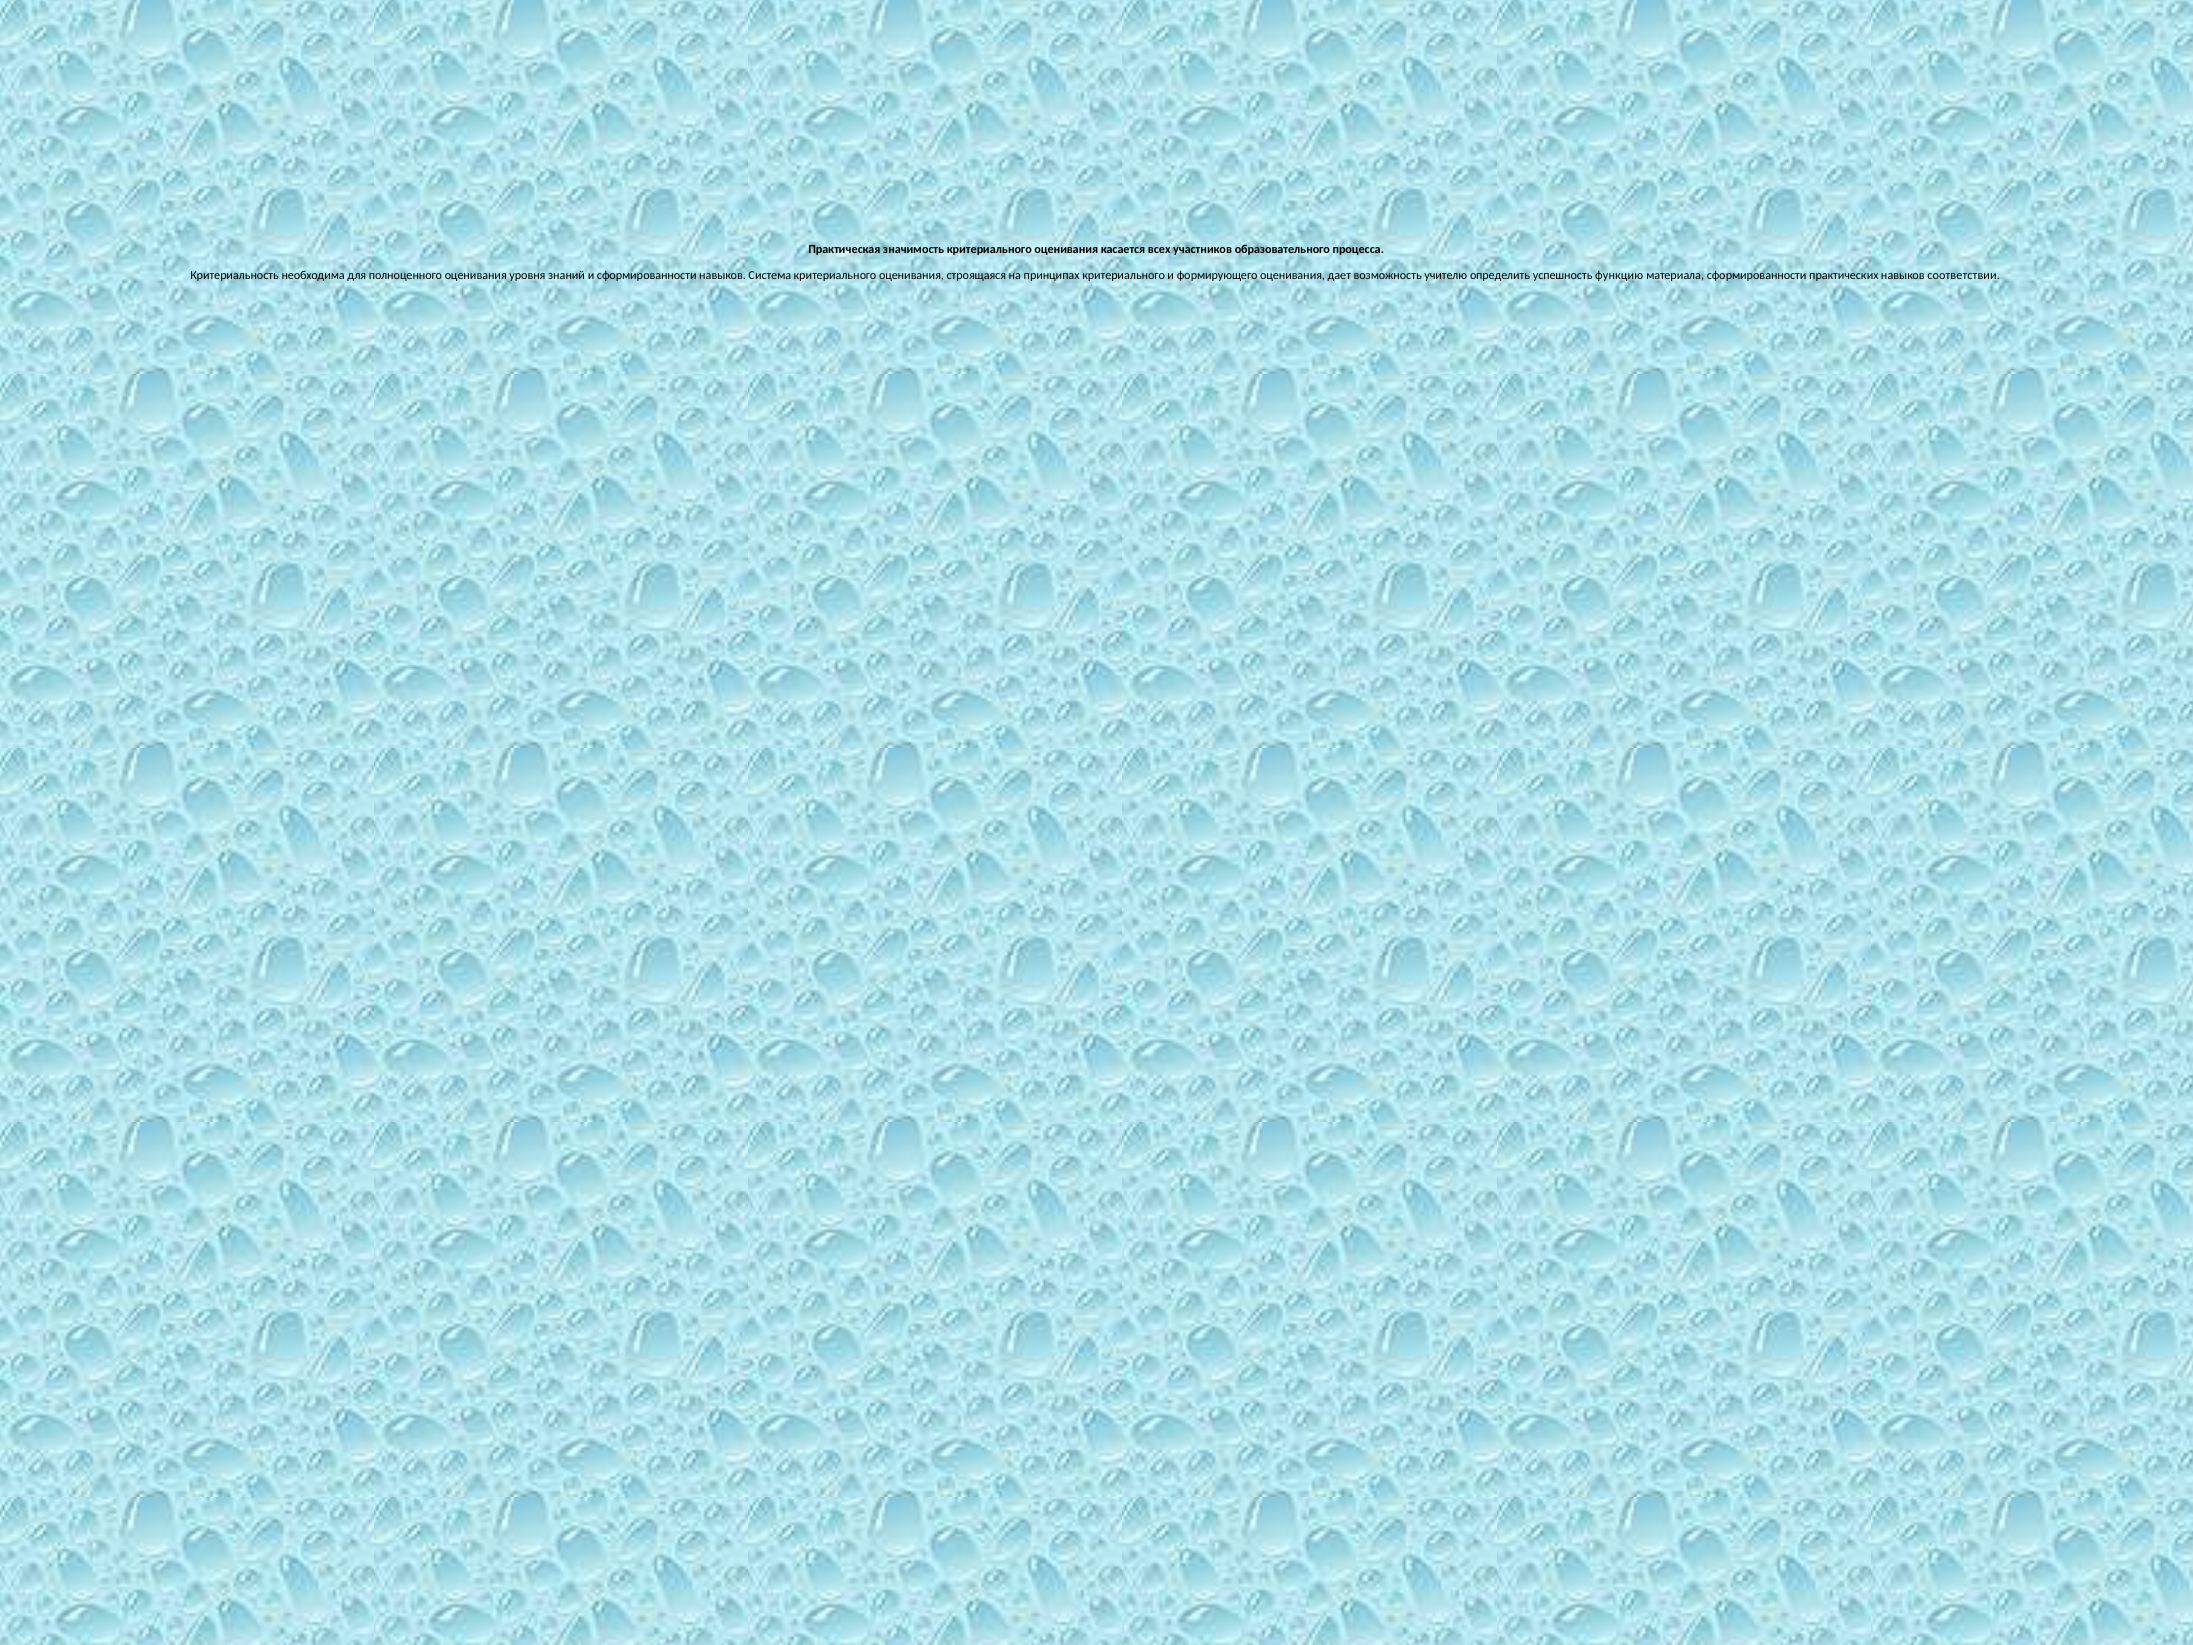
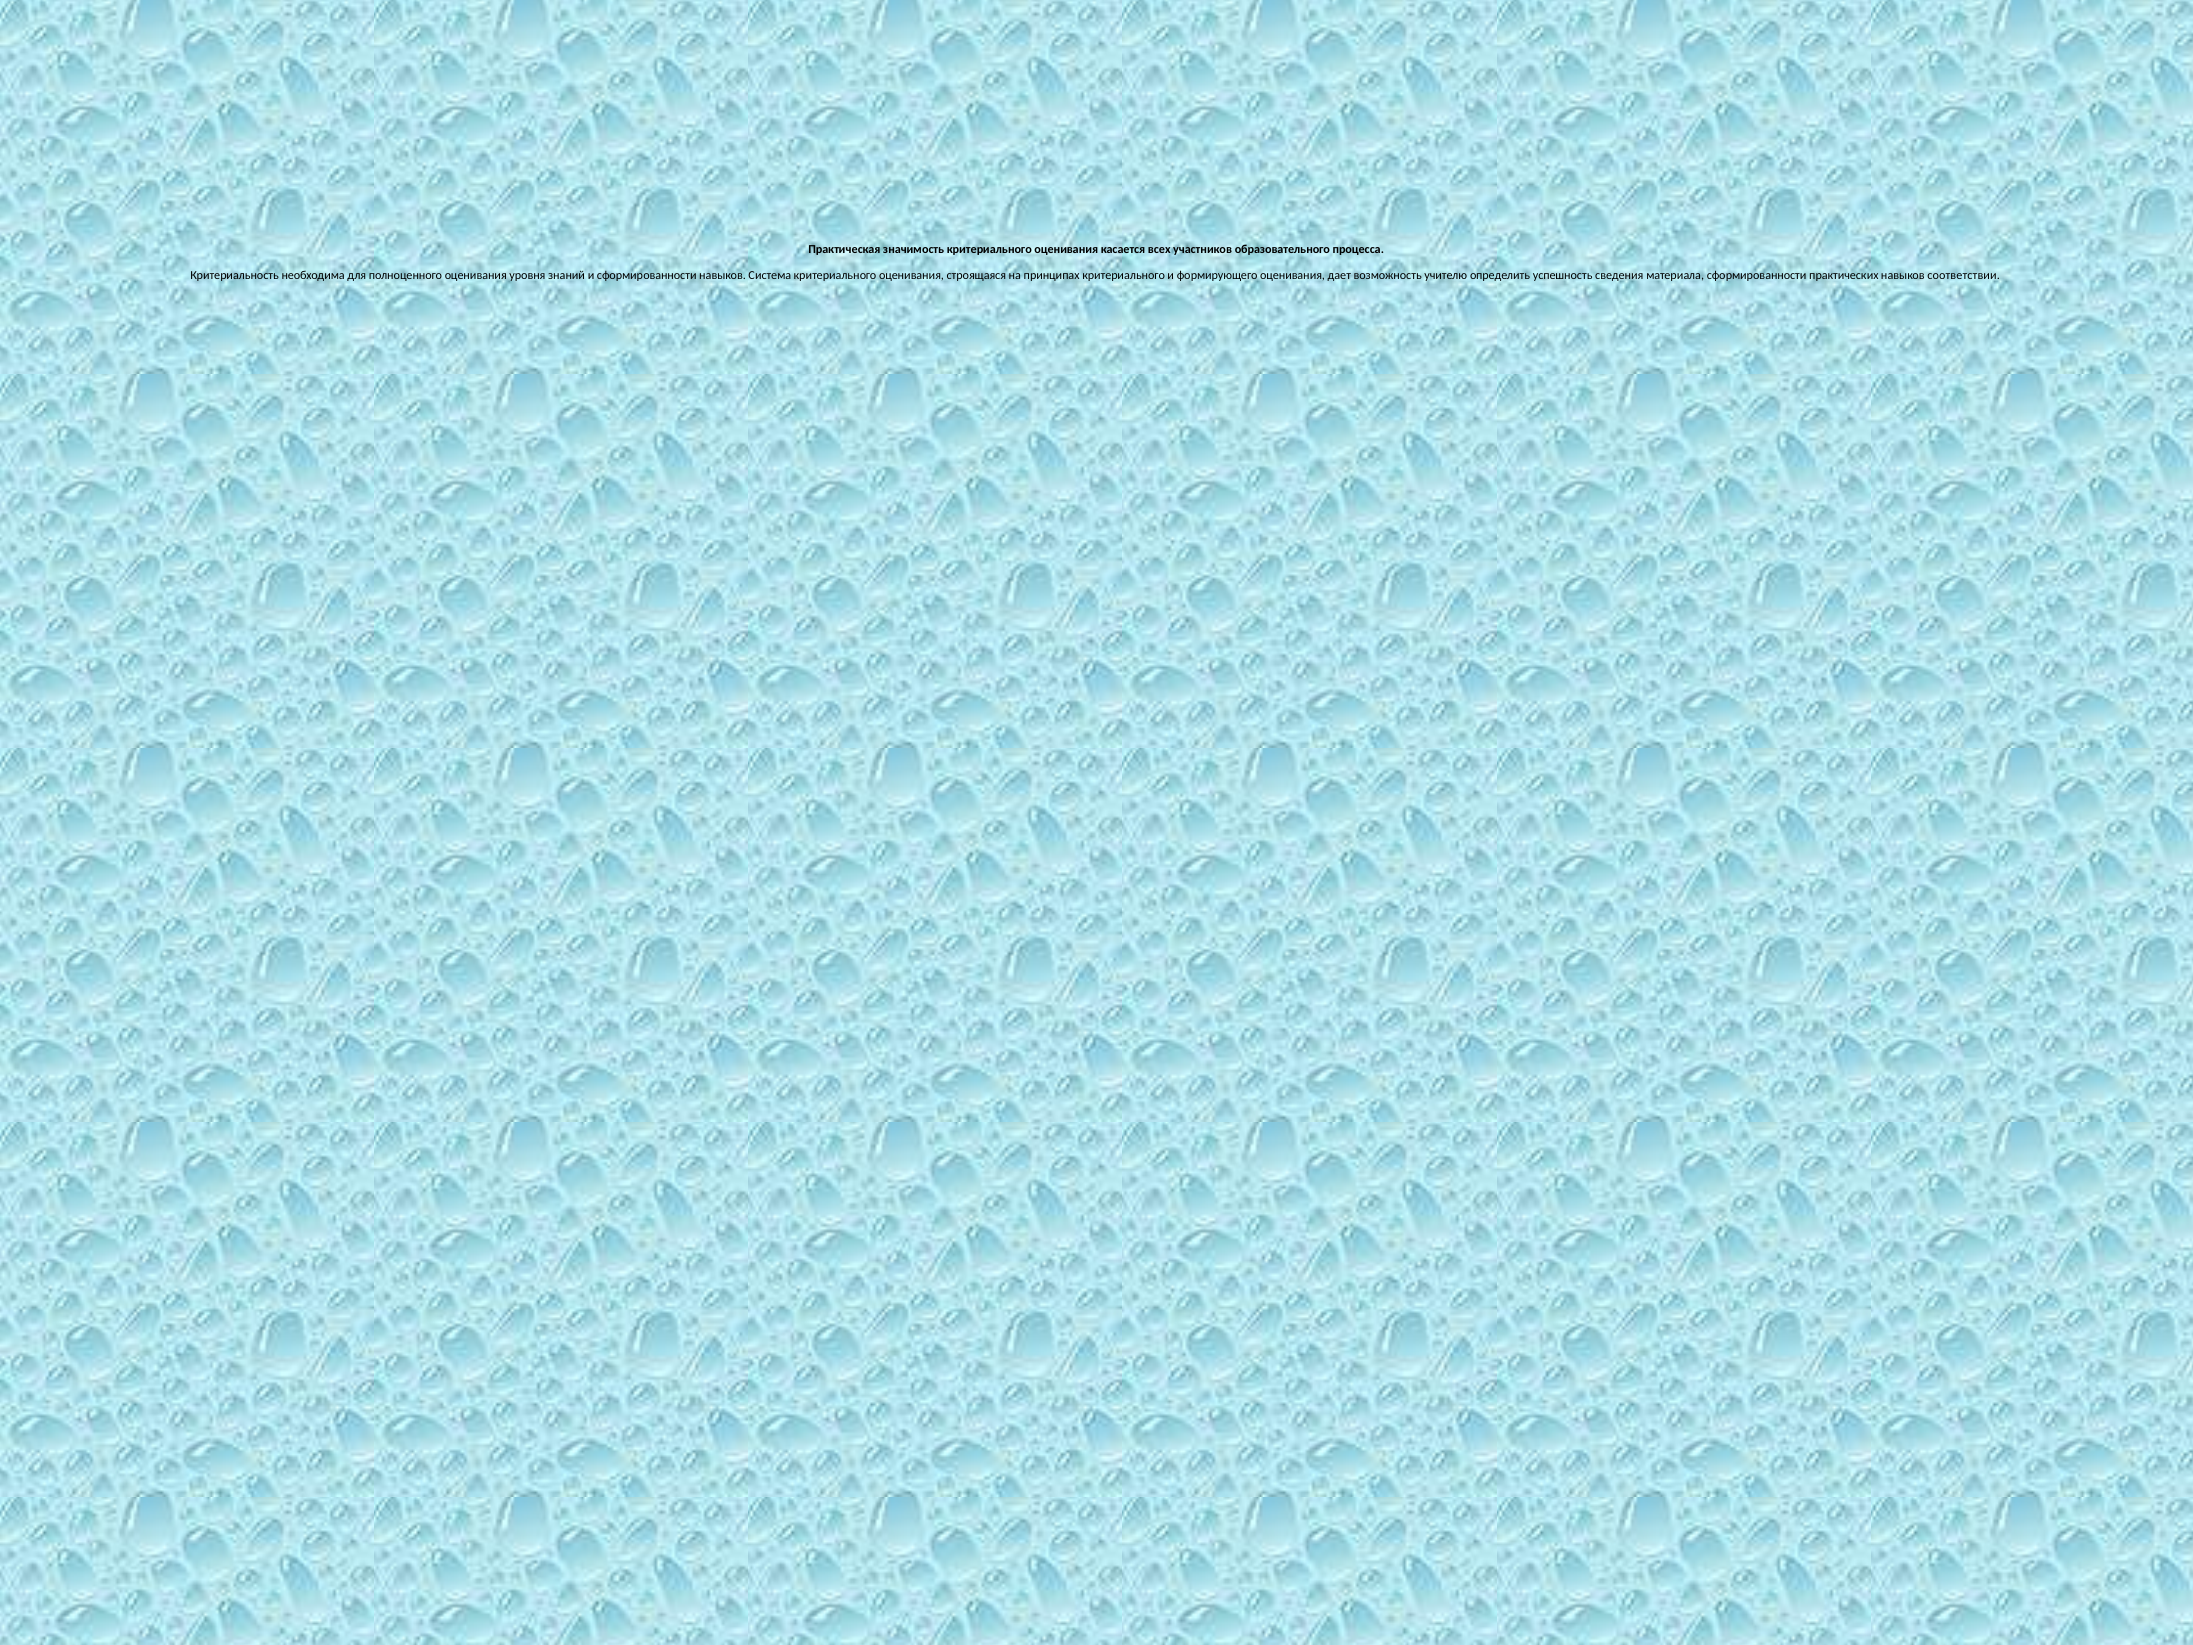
функцию: функцию -> сведения (1619, 275)
